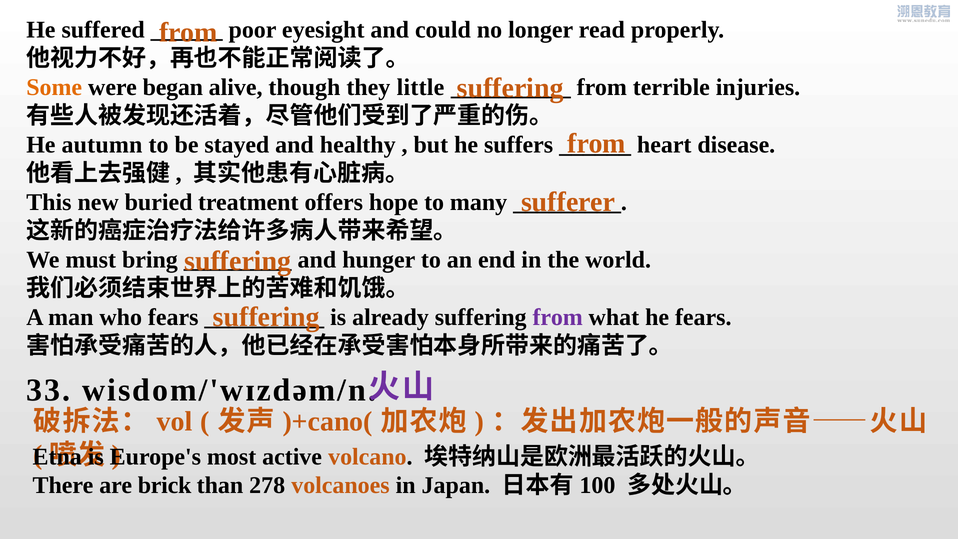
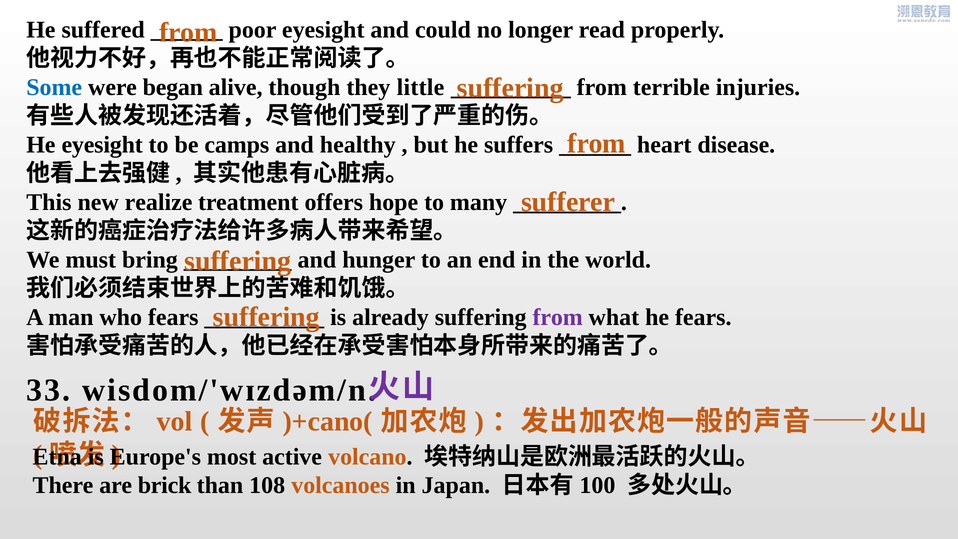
Some colour: orange -> blue (54, 87)
He autumn: autumn -> eyesight (102, 145)
stayed: stayed -> camps (237, 145)
buried: buried -> realize (159, 202)
278: 278 -> 108 (267, 485)
